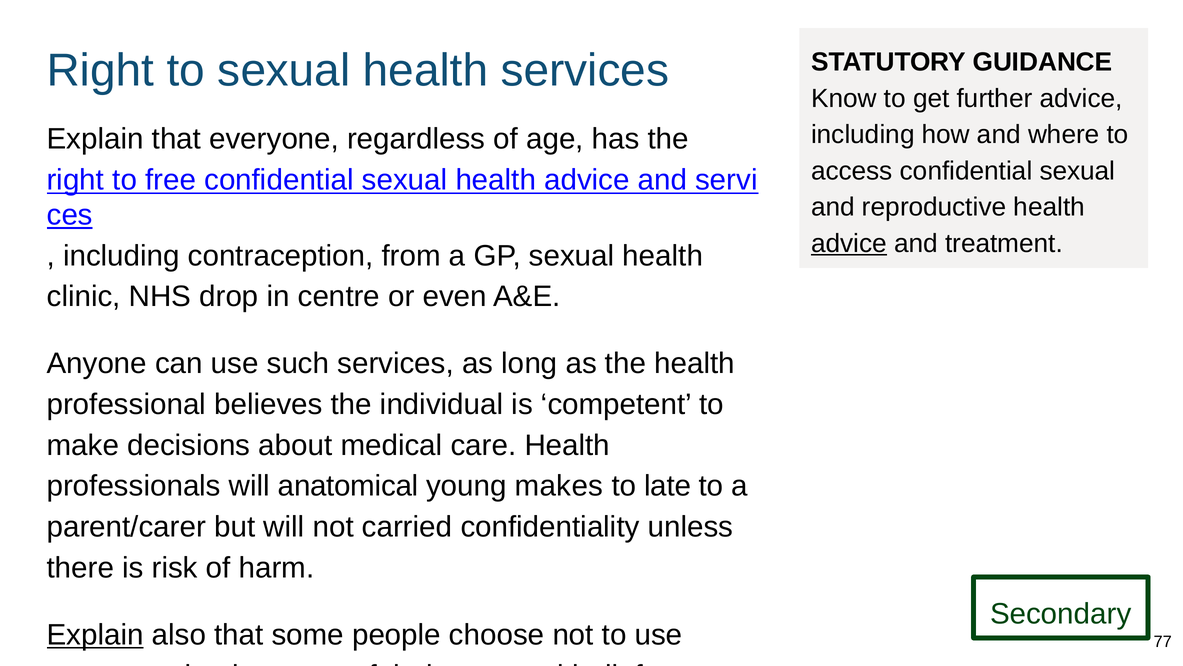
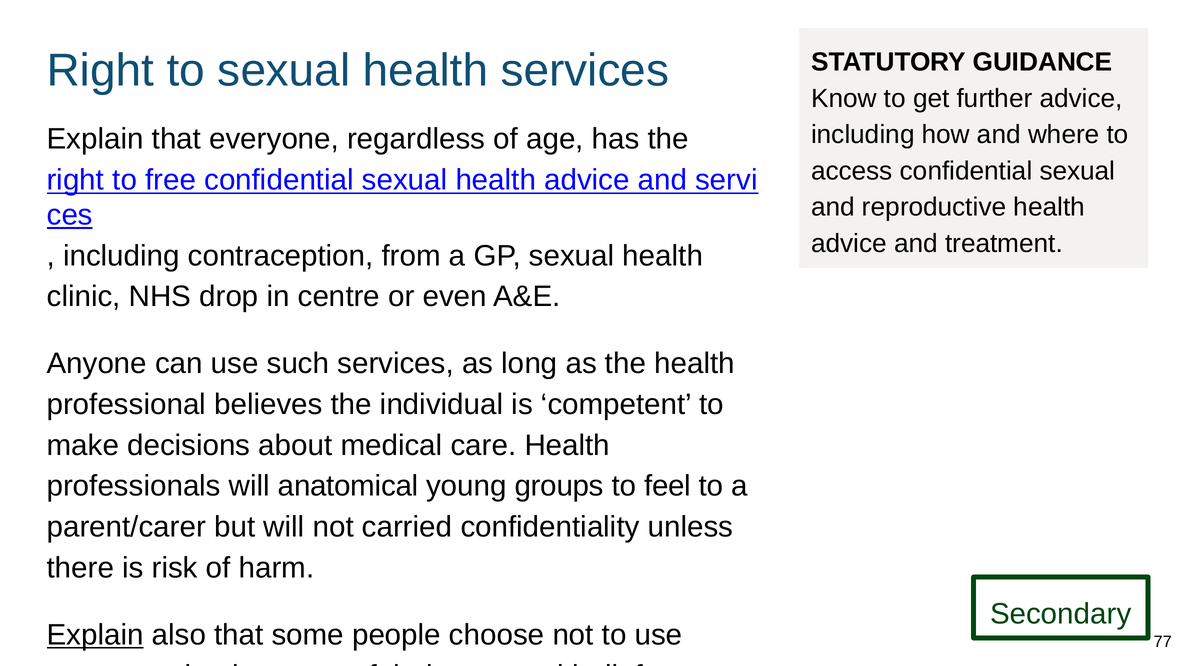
advice underline: present -> none (849, 243)
makes: makes -> groups (559, 486)
late: late -> feel (668, 486)
